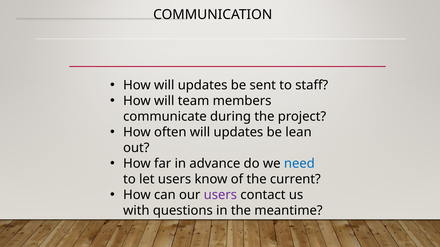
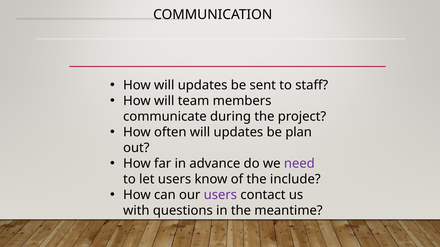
lean: lean -> plan (299, 132)
need colour: blue -> purple (299, 164)
current: current -> include (295, 179)
